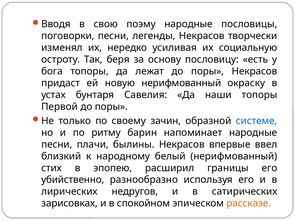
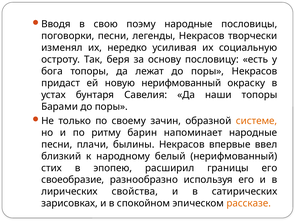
Первой: Первой -> Барами (60, 107)
системе colour: blue -> orange (257, 121)
убийственно: убийственно -> своеобразие (73, 180)
недругов: недругов -> свойства (135, 192)
